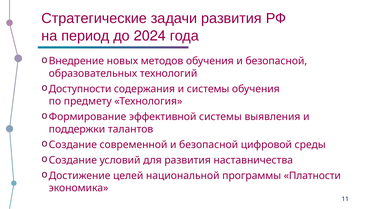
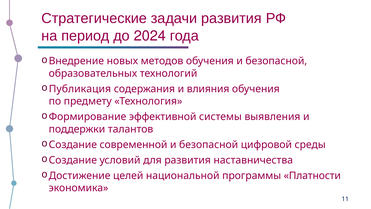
Доступности: Доступности -> Публикация (80, 89)
и системы: системы -> влияния (208, 89)
